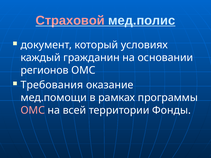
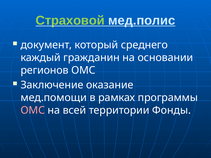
Страховой colour: pink -> light green (70, 20)
условиях: условиях -> среднего (144, 45)
Требования: Требования -> Заключение (52, 85)
